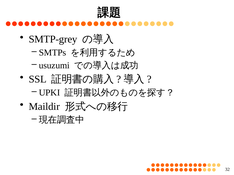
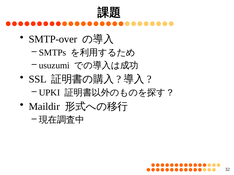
SMTP-grey: SMTP-grey -> SMTP-over (53, 39)
